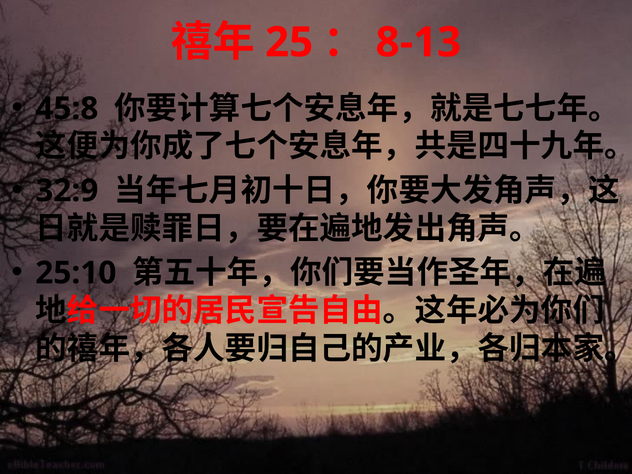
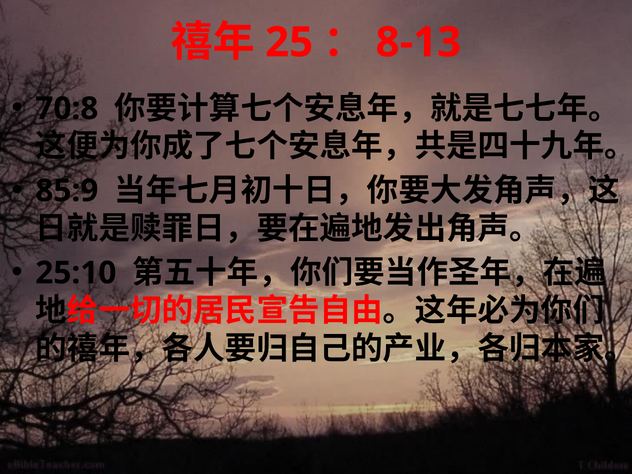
45:8: 45:8 -> 70:8 (67, 109)
32:9: 32:9 -> 85:9 (67, 191)
